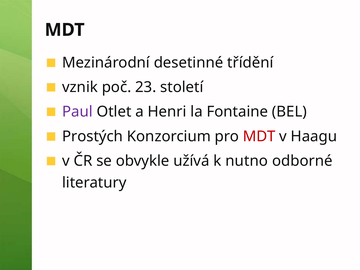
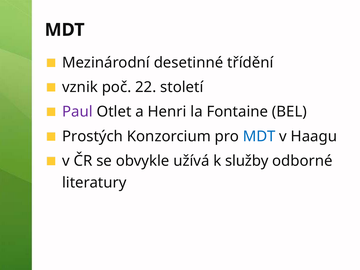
23: 23 -> 22 (146, 87)
MDT colour: red -> blue (259, 136)
nutno: nutno -> služby (247, 161)
